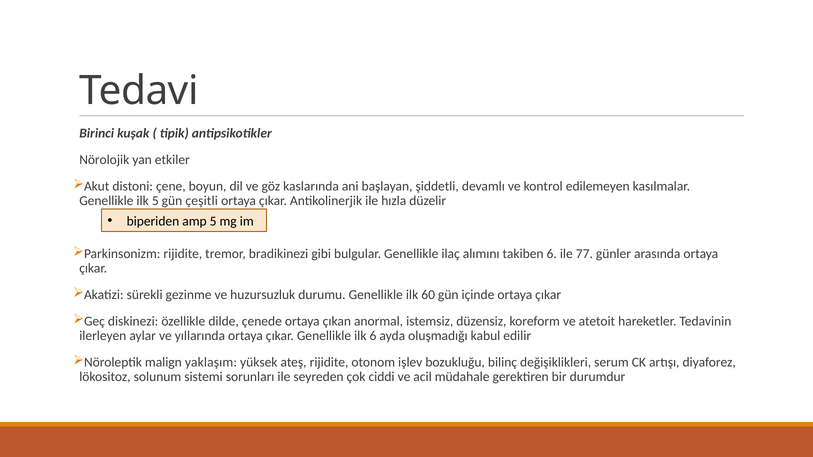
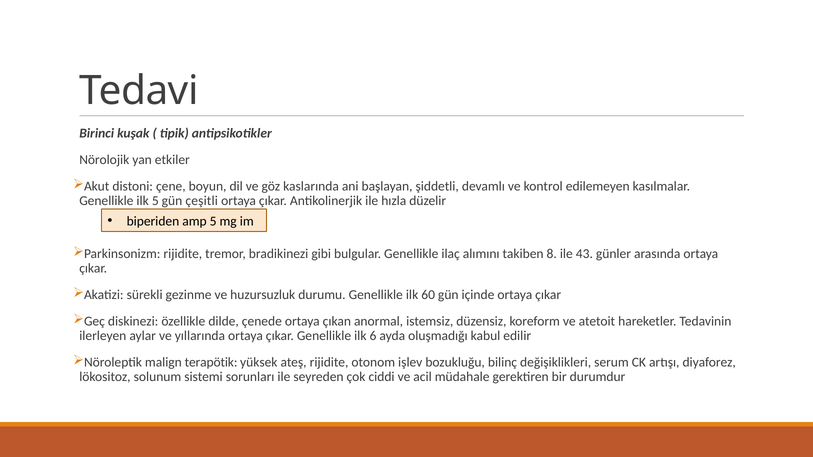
takiben 6: 6 -> 8 (552, 254)
77: 77 -> 43 (584, 254)
yaklaşım: yaklaşım -> terapötik (211, 363)
